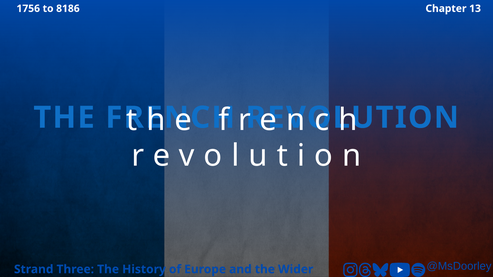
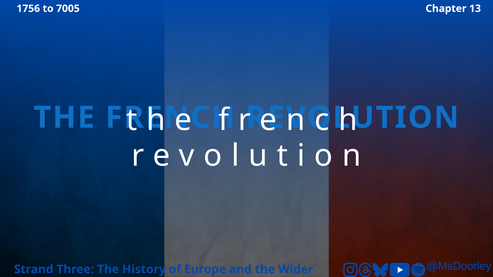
8186: 8186 -> 7005 (68, 9)
